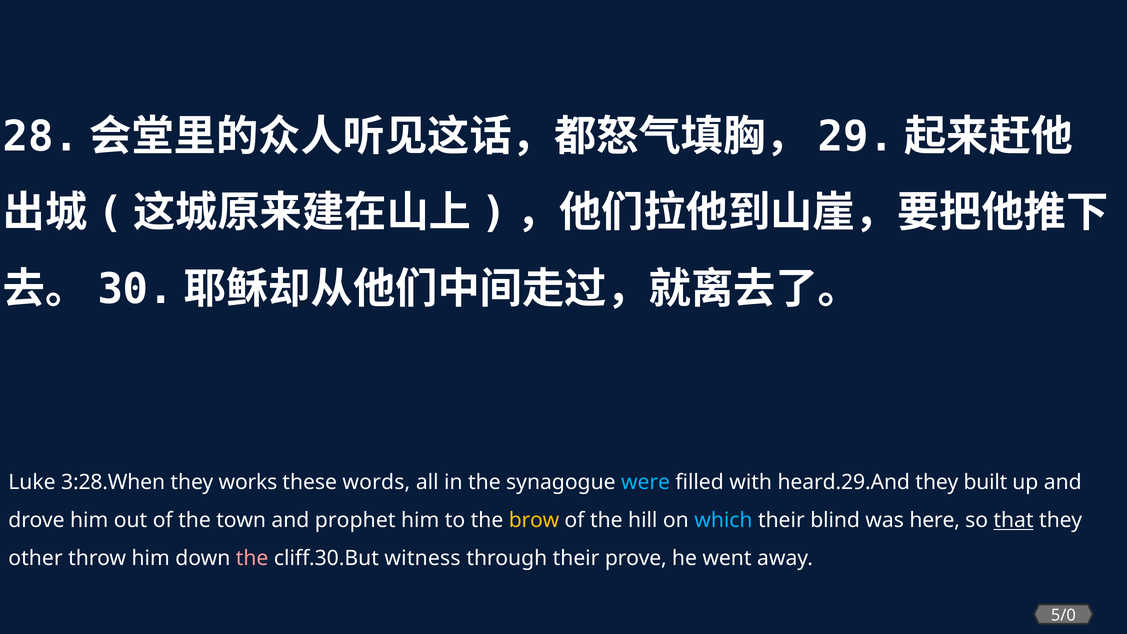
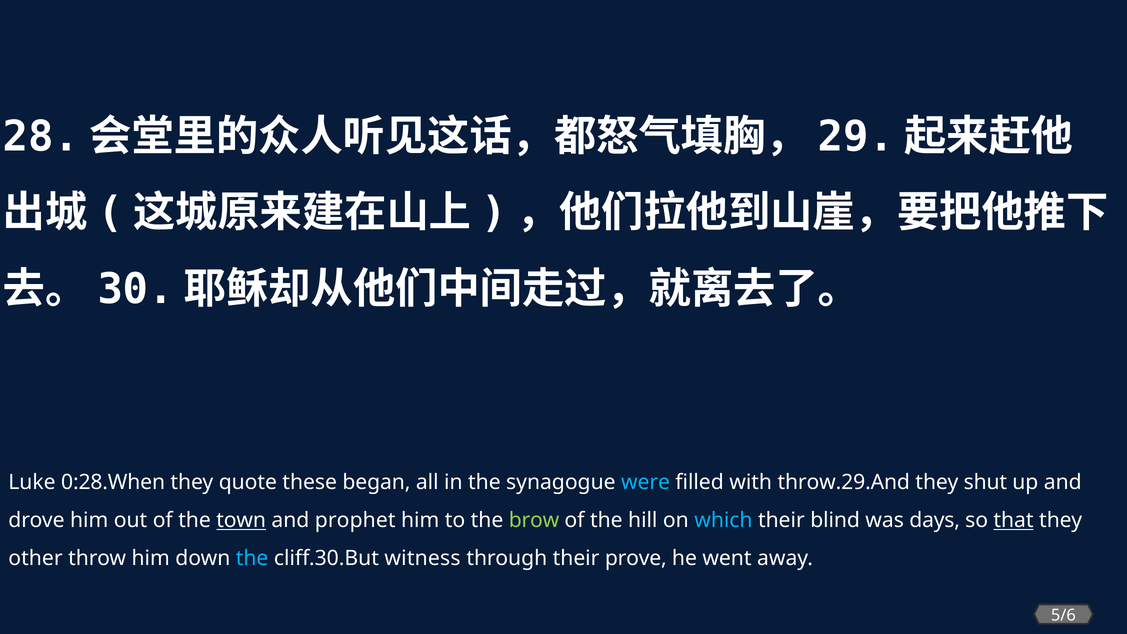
3:28.When: 3:28.When -> 0:28.When (113, 482)
works: works -> quote (248, 482)
words: words -> began (376, 482)
heard.29.And: heard.29.And -> throw.29.And (844, 482)
built: built -> shut (985, 482)
town underline: none -> present (241, 520)
brow colour: yellow -> light green (534, 520)
here: here -> days (935, 520)
the colour: pink -> light blue (252, 558)
5/0: 5/0 -> 5/6 (1063, 615)
